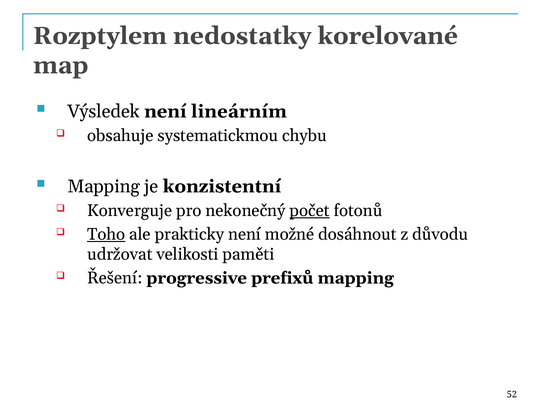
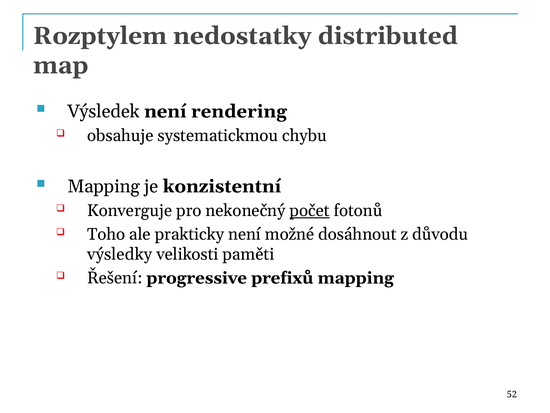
korelované: korelované -> distributed (388, 36)
lineárním: lineárním -> rendering (239, 111)
Toho underline: present -> none (106, 234)
udržovat: udržovat -> výsledky (120, 254)
